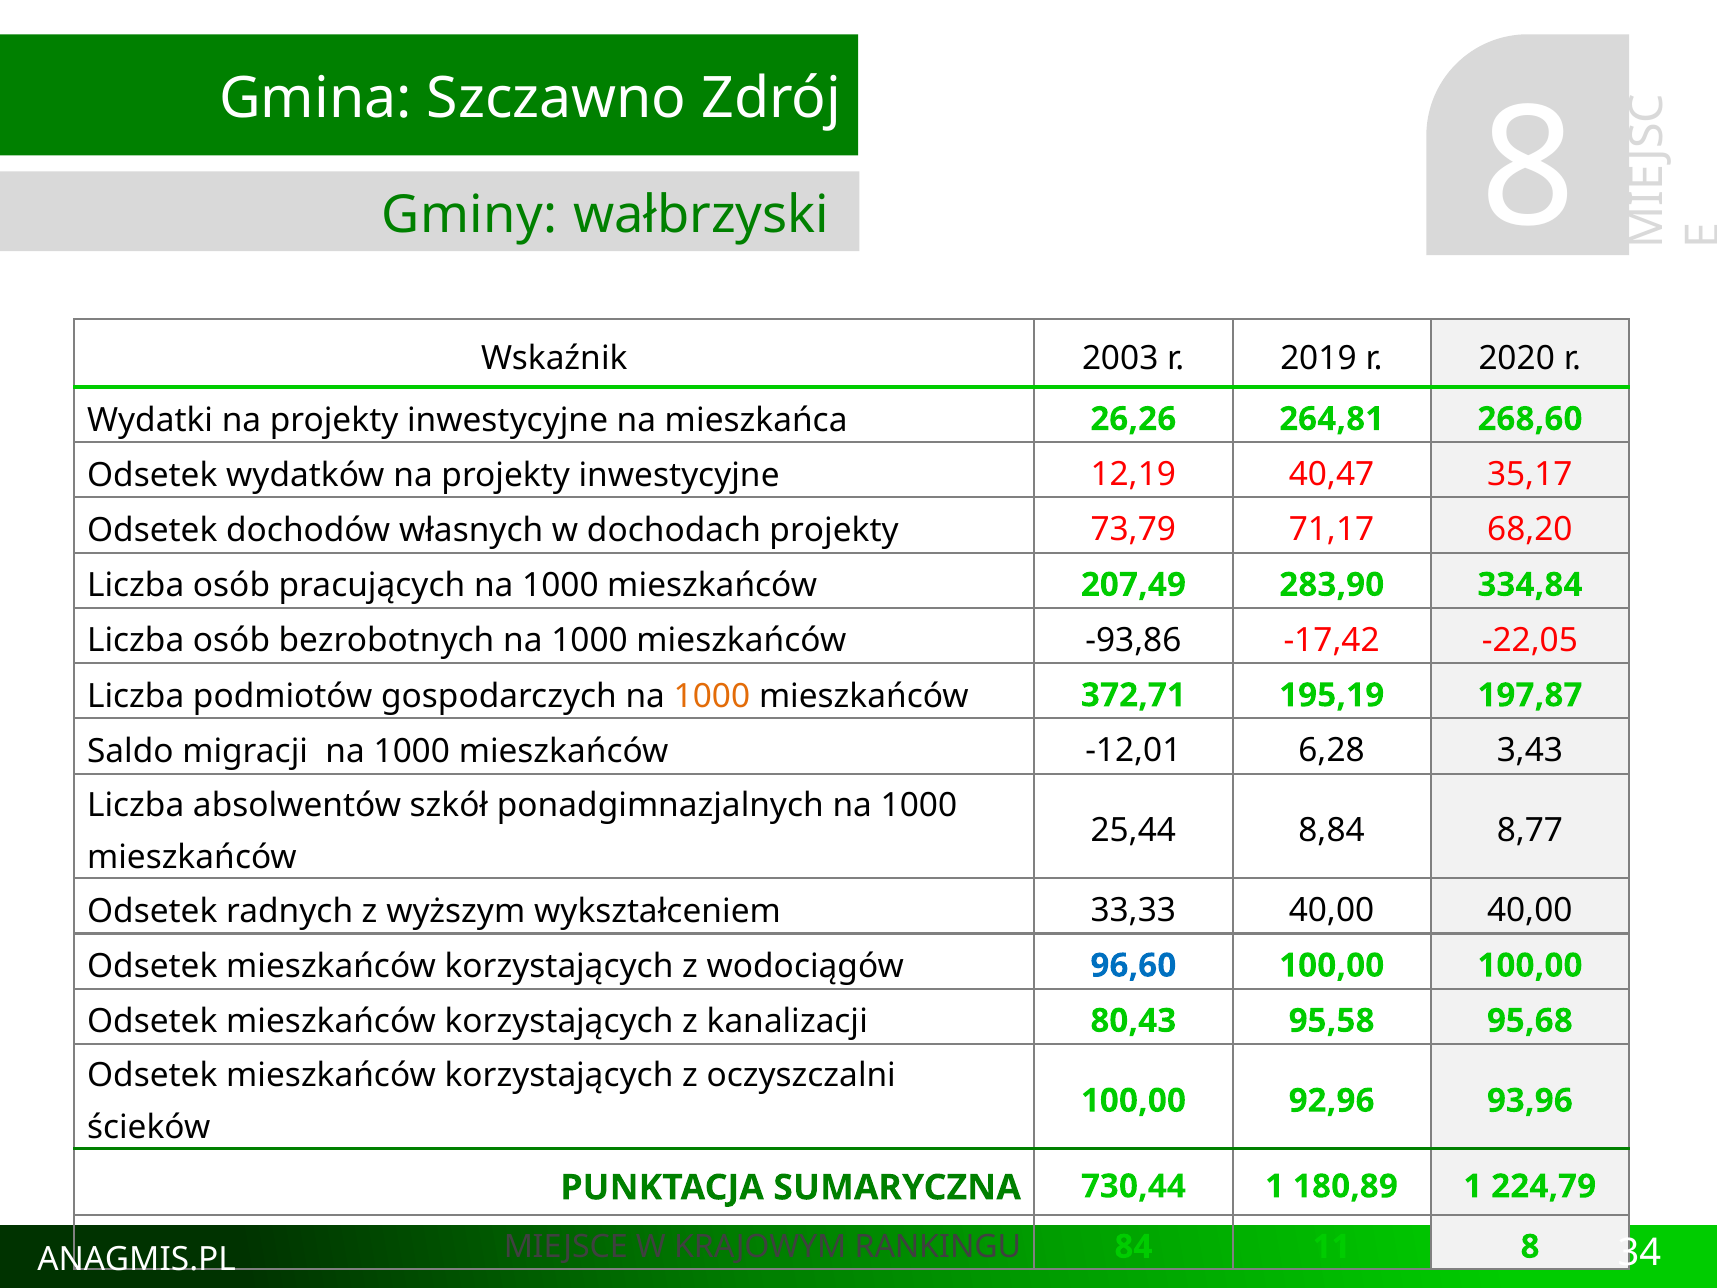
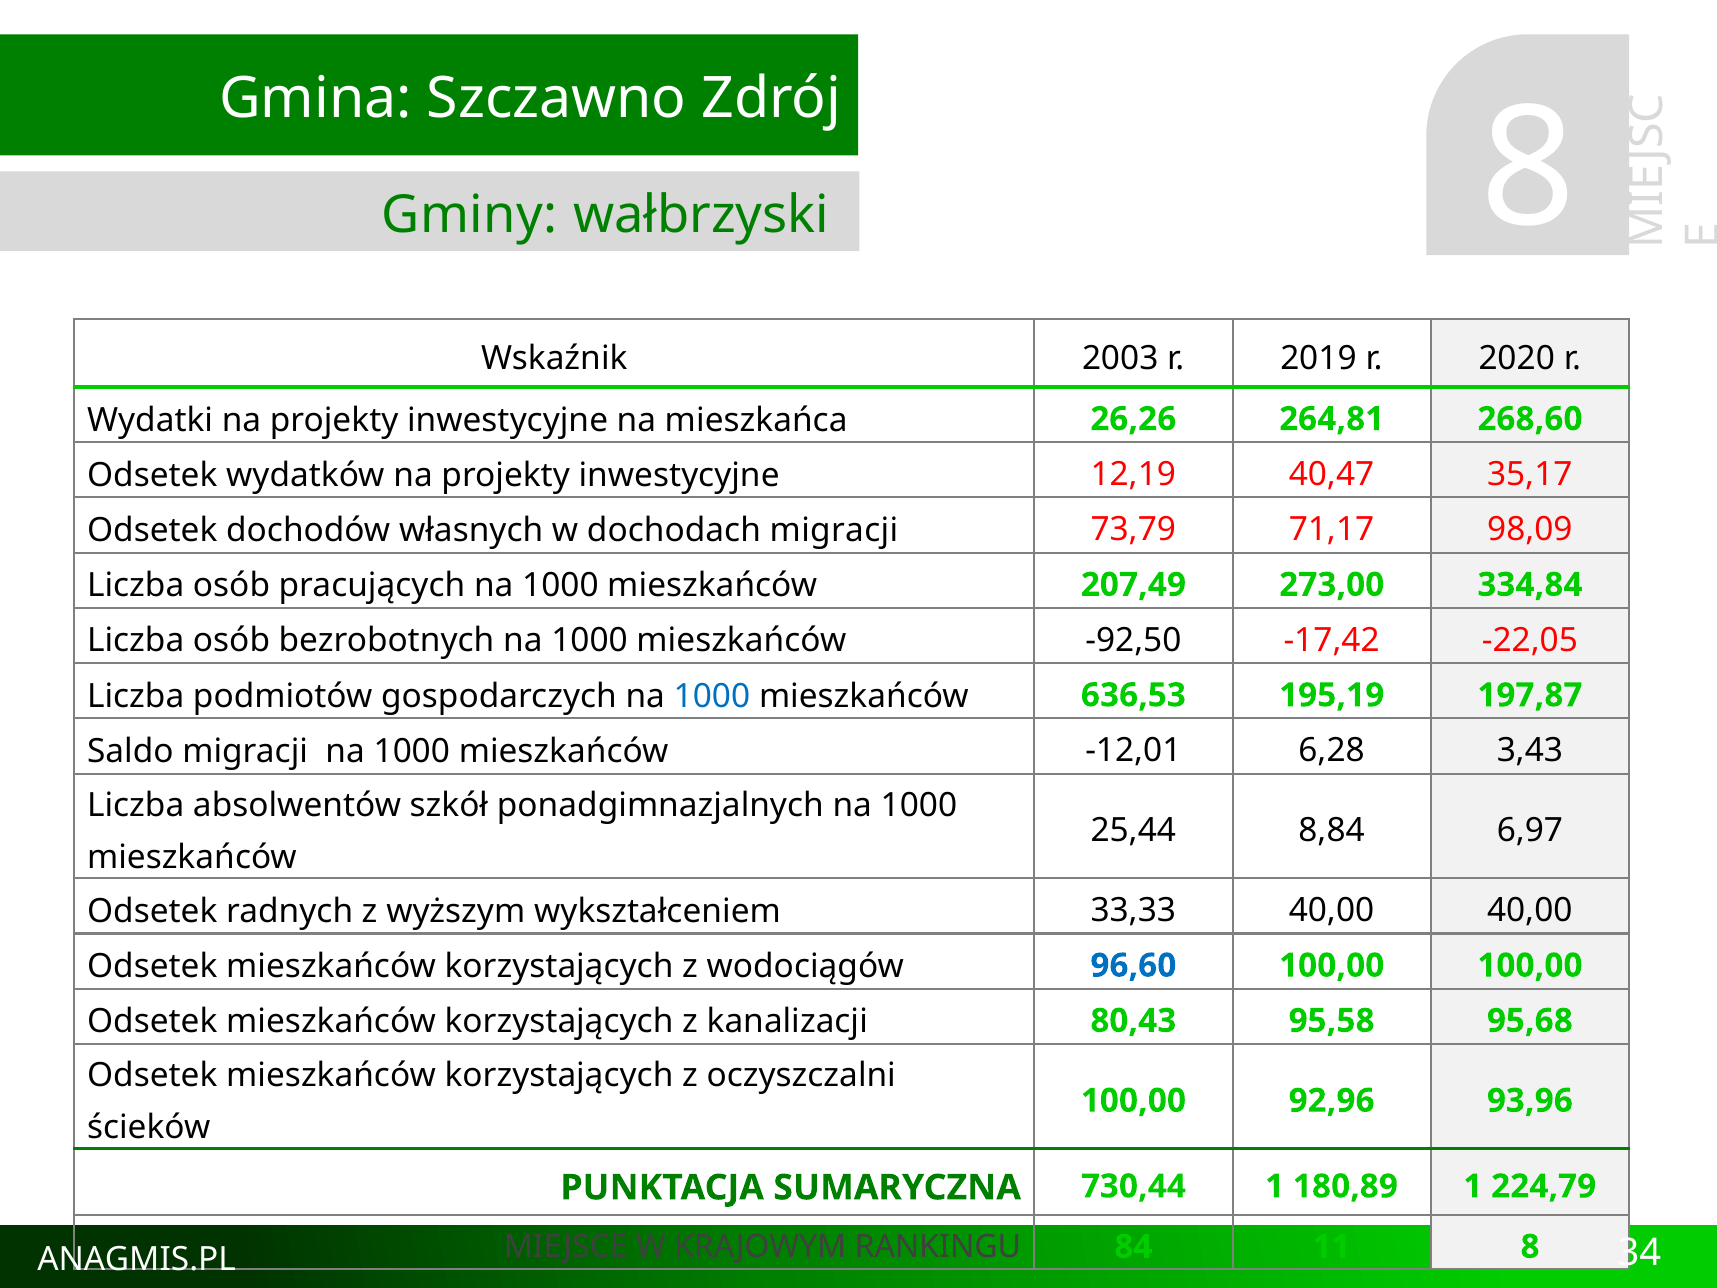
dochodach projekty: projekty -> migracji (834, 530)
68,20: 68,20 -> 98,09 (1530, 529)
283,90: 283,90 -> 273,00 (1332, 585)
-93,86: -93,86 -> -92,50 (1133, 640)
1000 colour: orange -> blue (712, 696)
372,71: 372,71 -> 636,53 (1133, 695)
8,77: 8,77 -> 6,97 (1530, 830)
